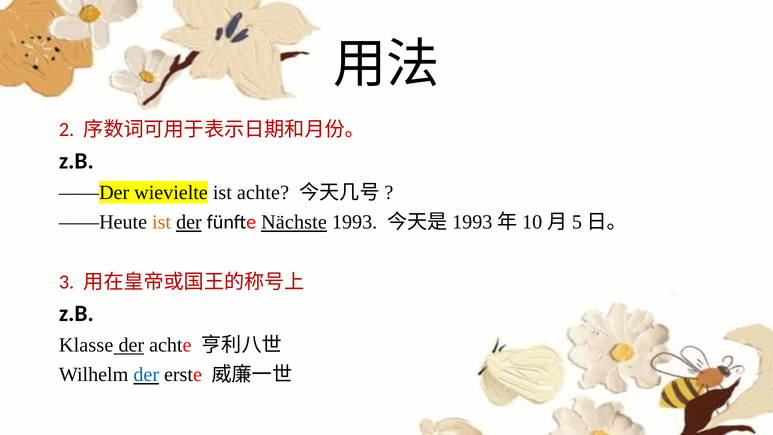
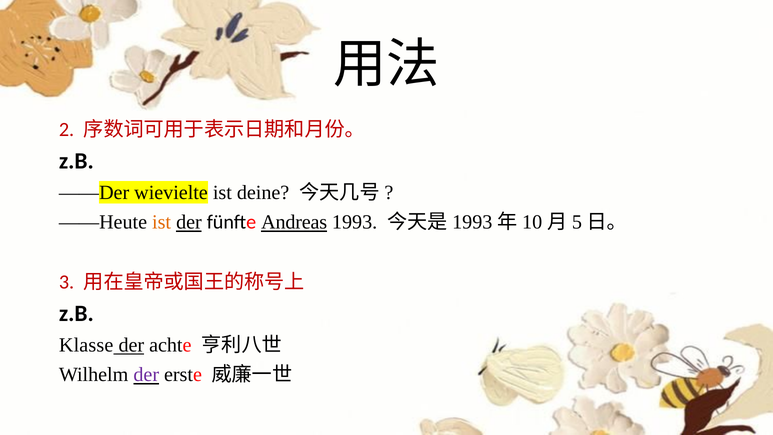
ist achte: achte -> deine (263, 192)
Nächste: Nächste -> Andreas (294, 222)
der colour: blue -> purple (146, 375)
